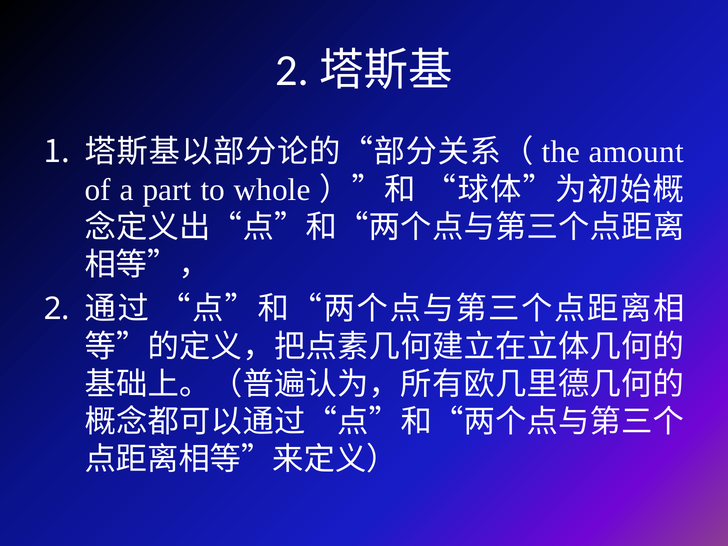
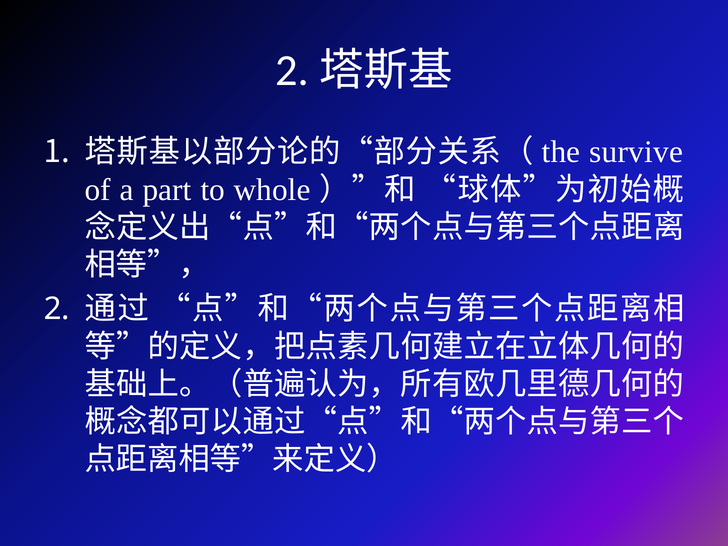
amount: amount -> survive (636, 152)
